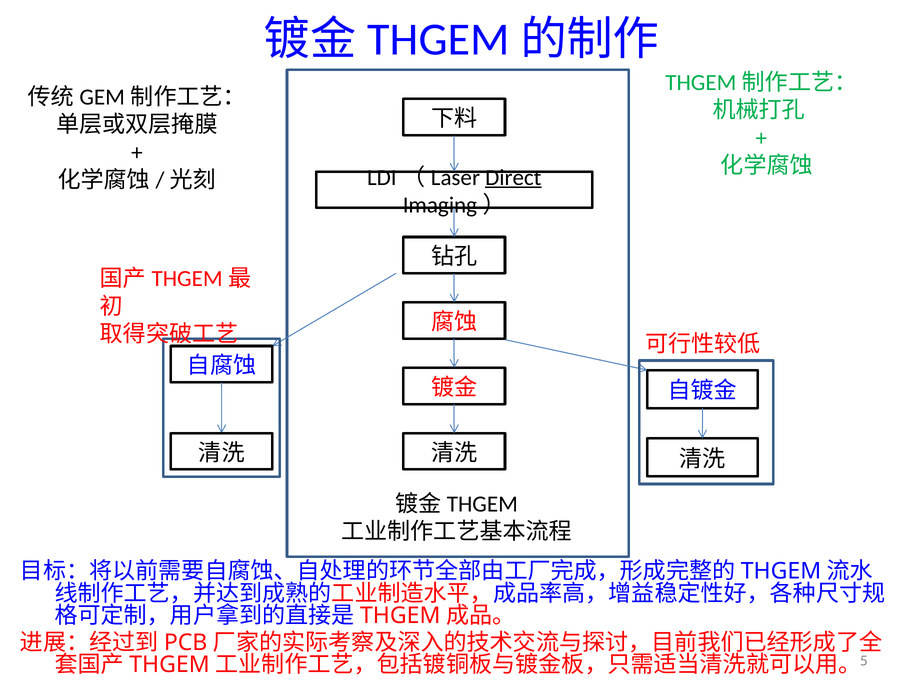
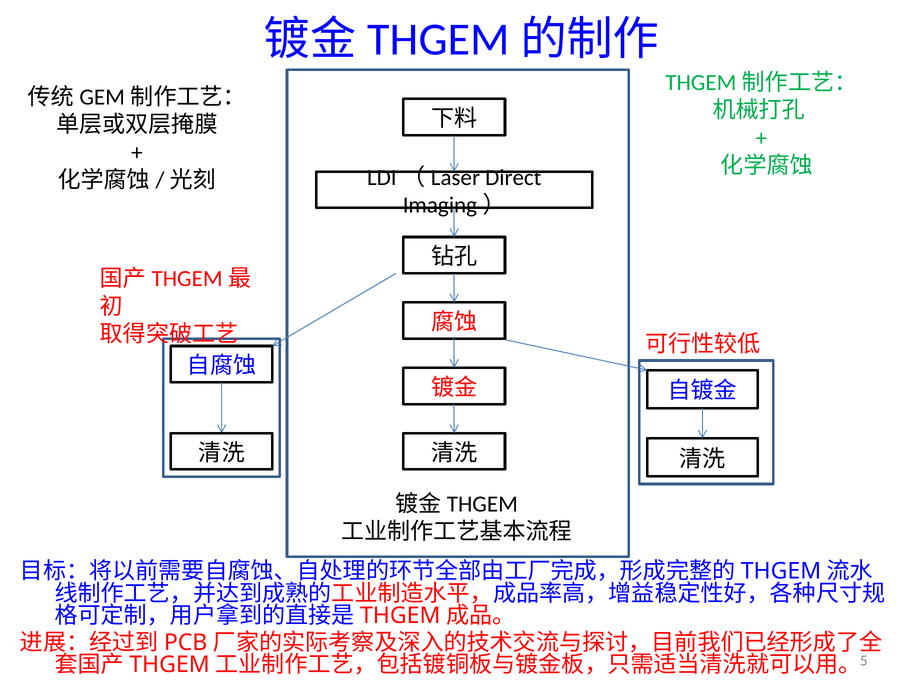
Direct underline: present -> none (513, 178)
